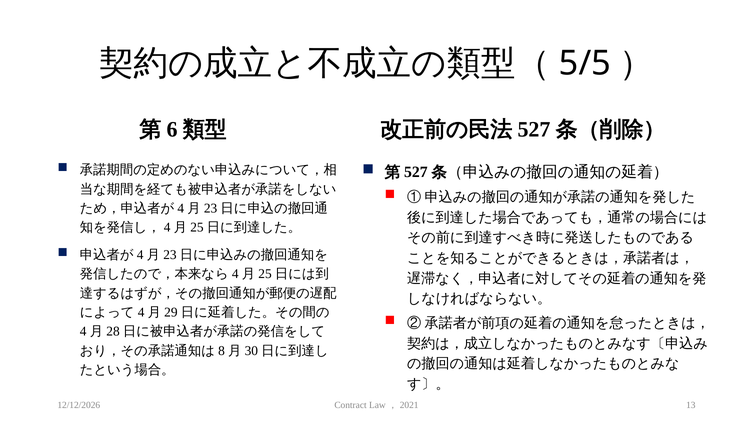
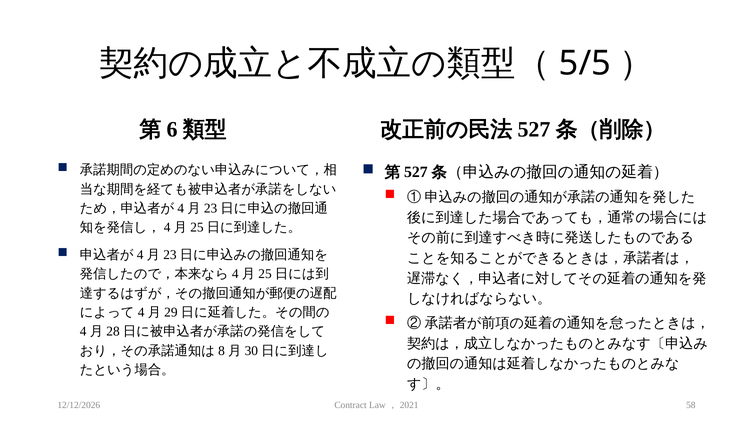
13: 13 -> 58 (691, 404)
